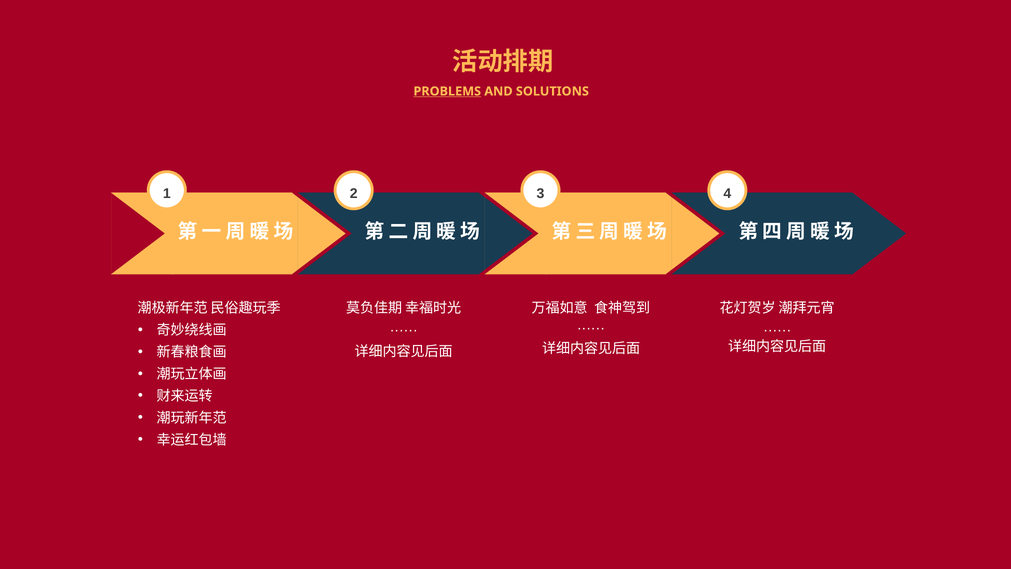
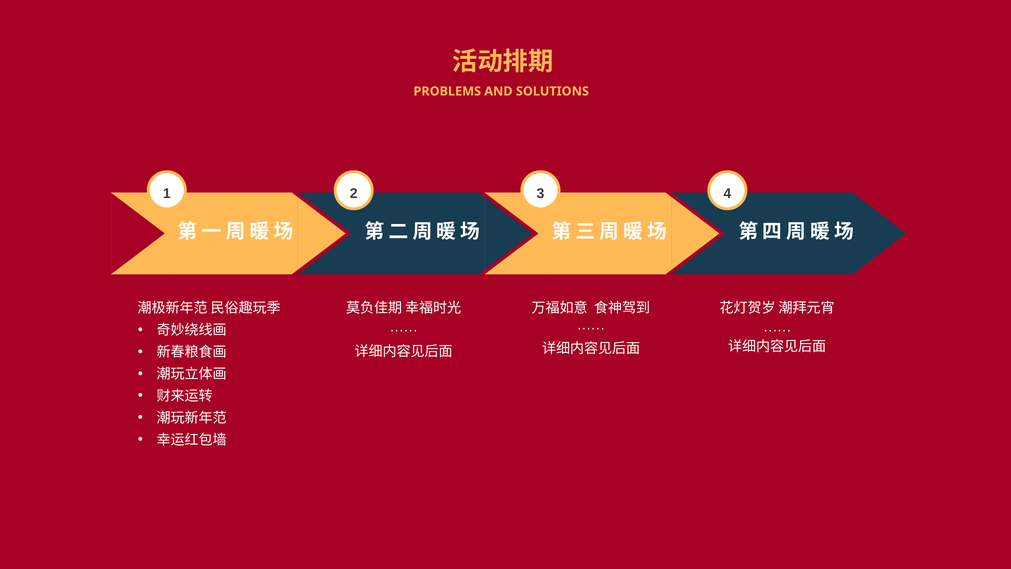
PROBLEMS underline: present -> none (447, 91)
